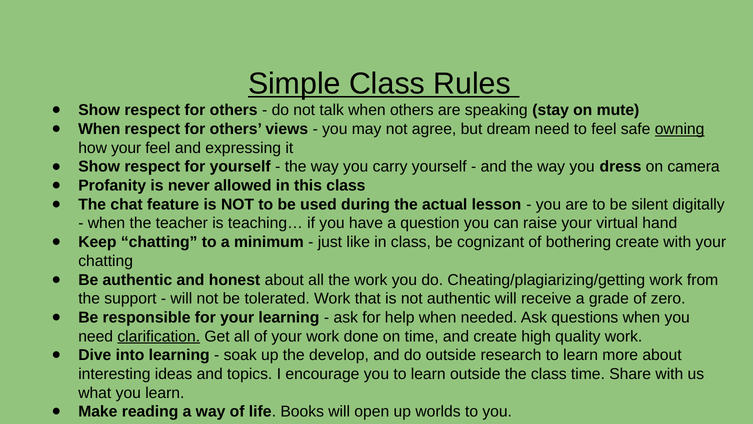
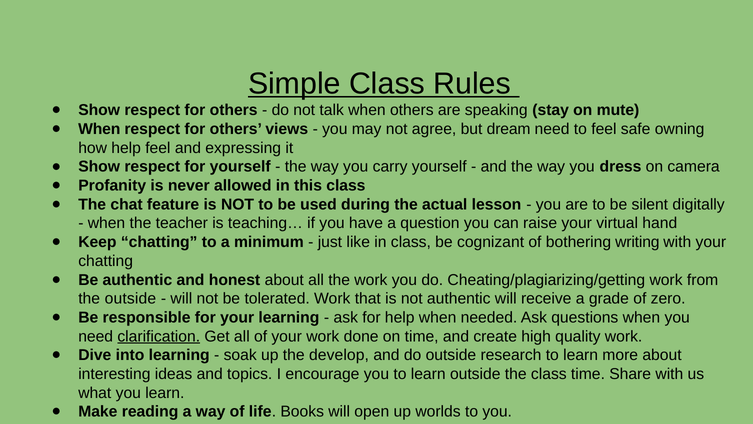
owning underline: present -> none (680, 129)
how your: your -> help (126, 148)
bothering create: create -> writing (637, 242)
the support: support -> outside (130, 298)
